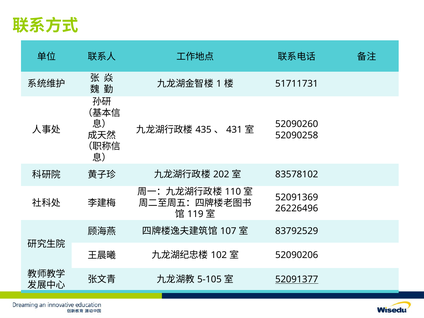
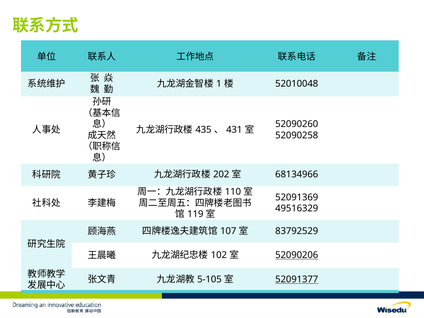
51711731: 51711731 -> 52010048 (297, 84)
83578102: 83578102 -> 68134966 (297, 175)
26226496: 26226496 -> 49516329 (297, 208)
52090206 underline: none -> present (297, 255)
